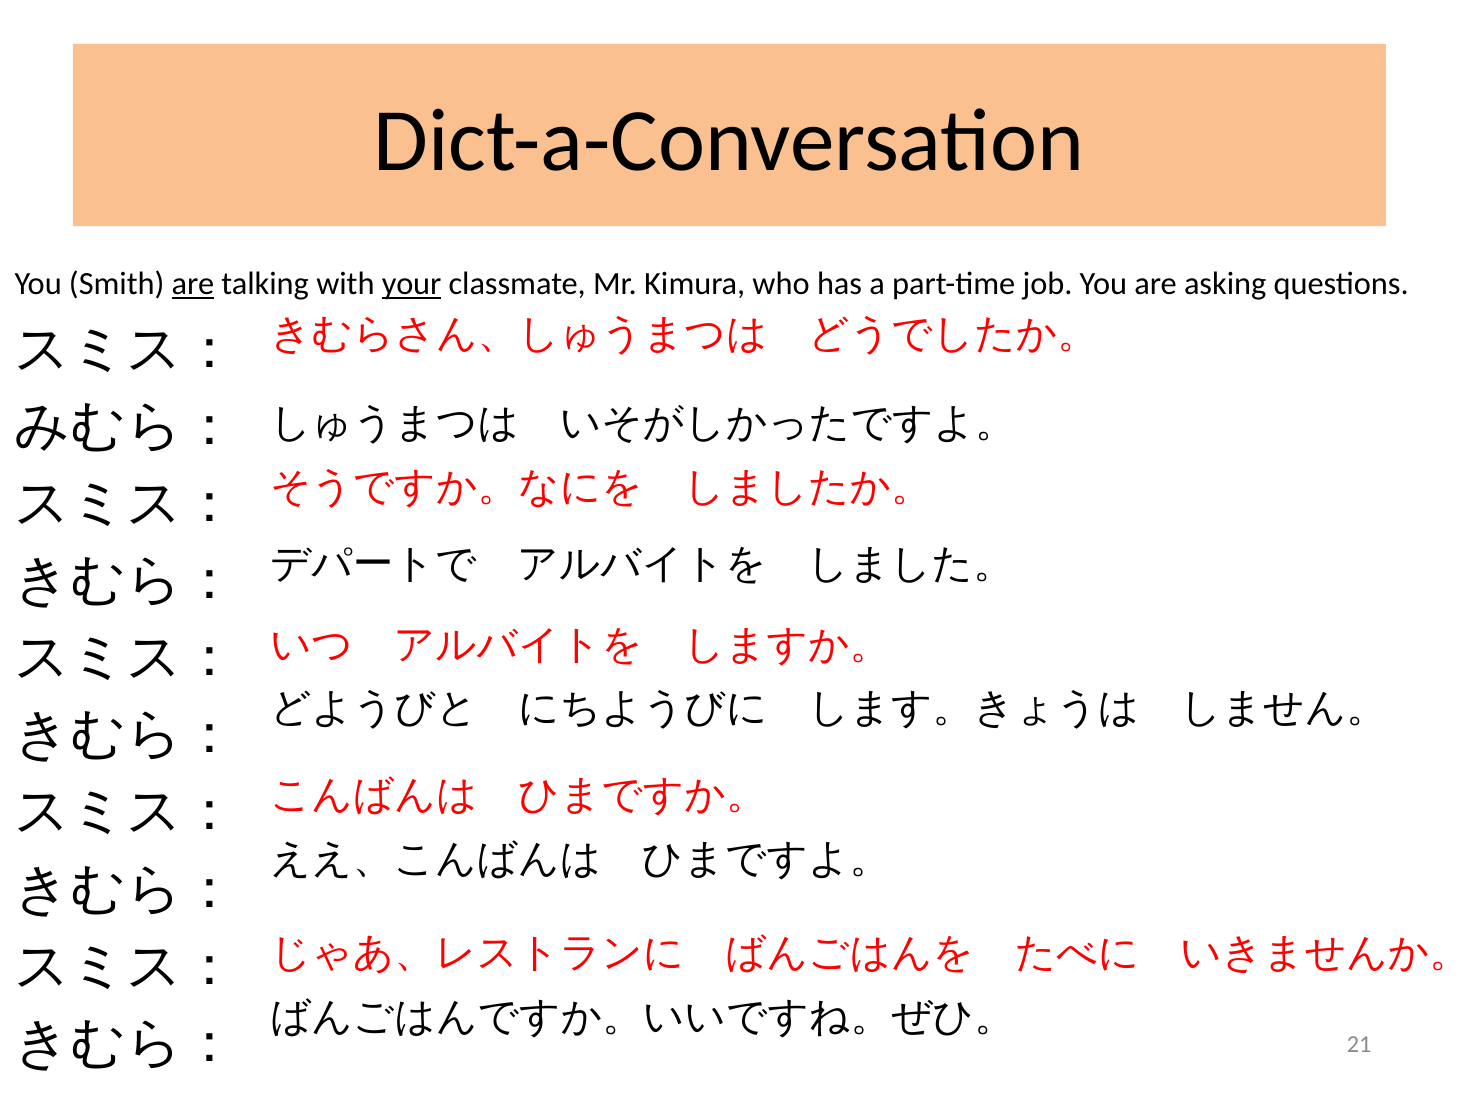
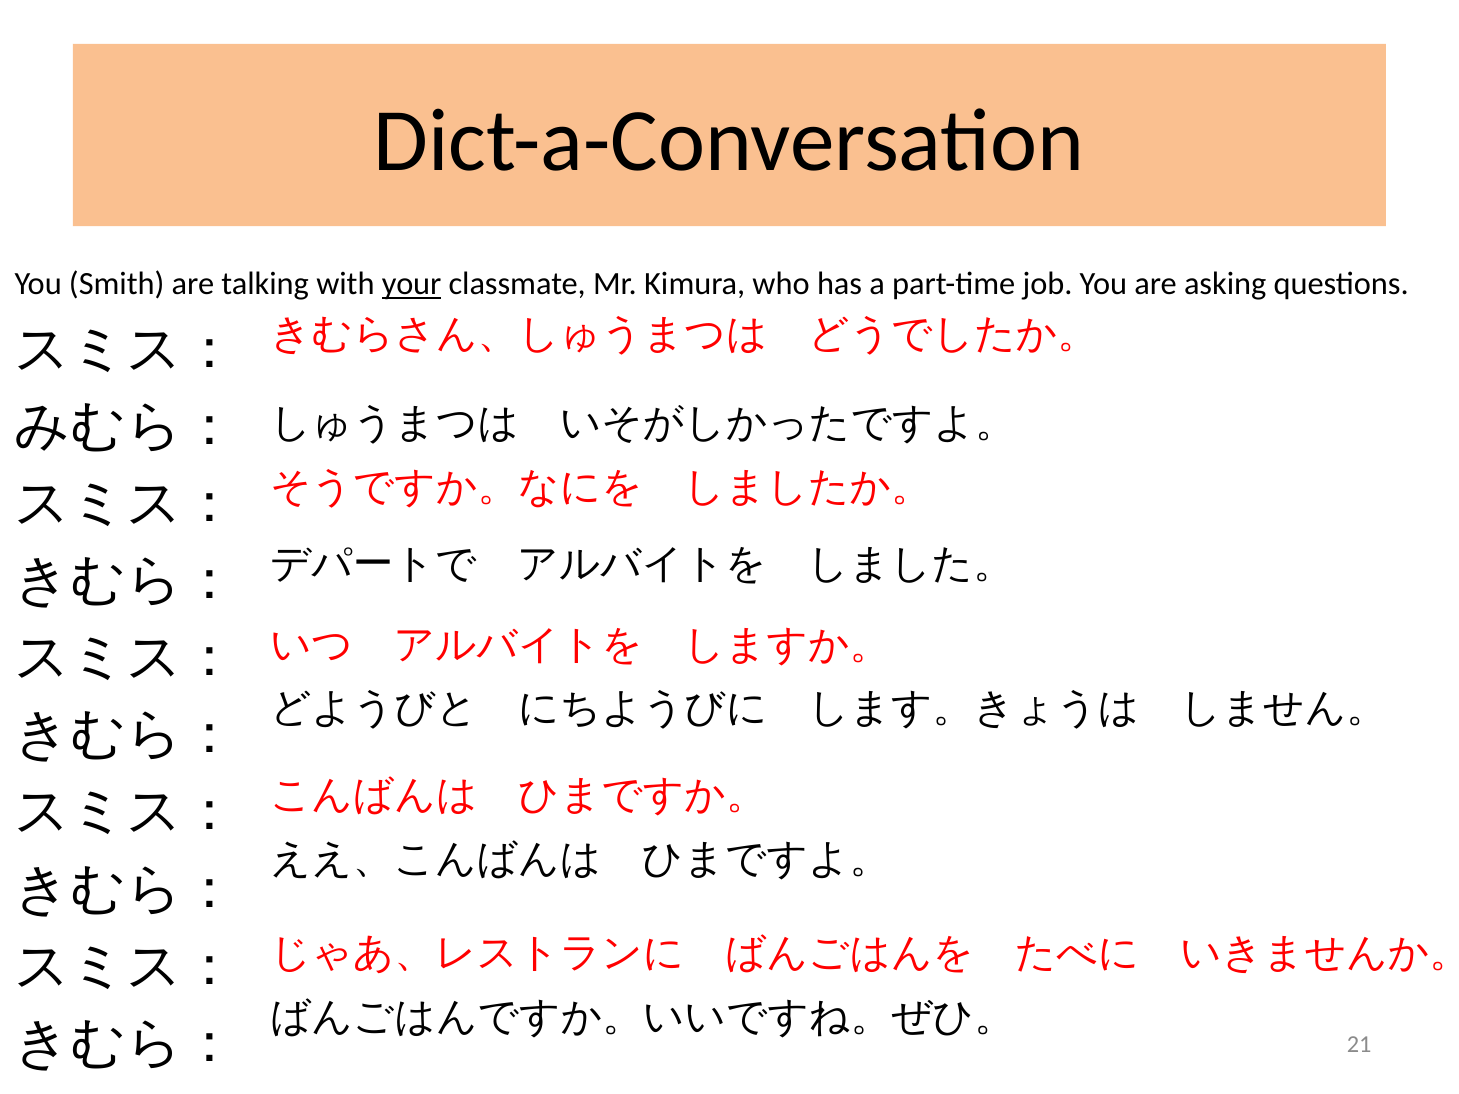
are underline: present -> none (193, 284)
